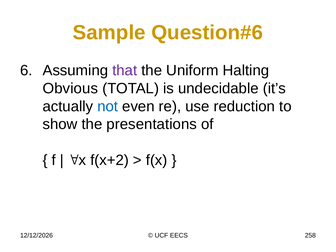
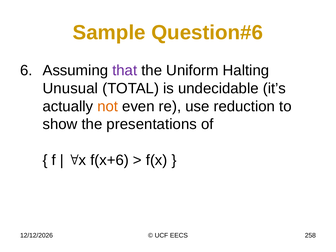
Obvious: Obvious -> Unusual (70, 88)
not colour: blue -> orange (108, 106)
f(x+2: f(x+2 -> f(x+6 (110, 160)
